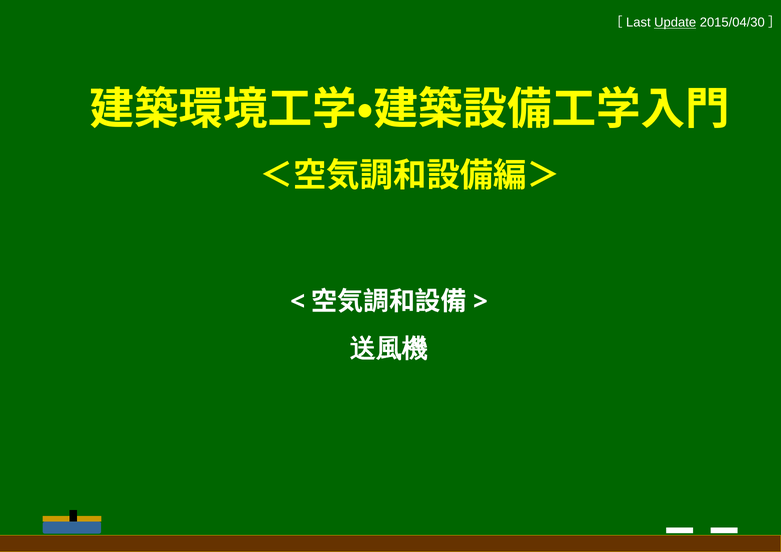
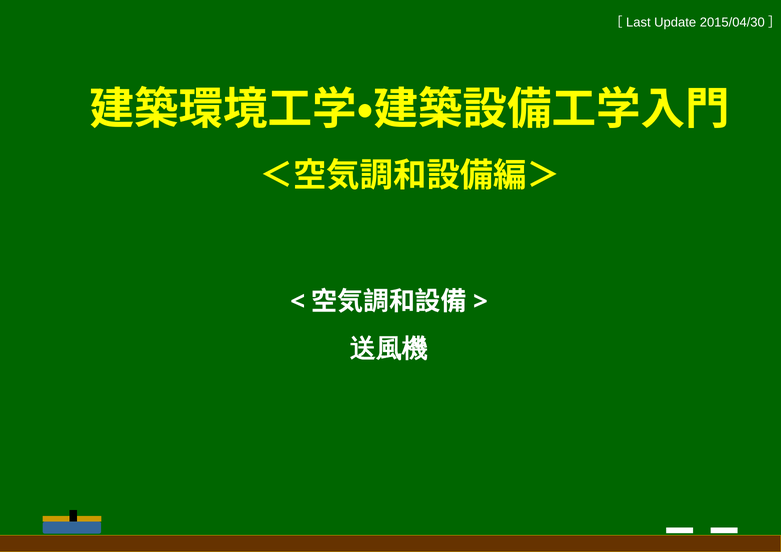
Update underline: present -> none (675, 23)
